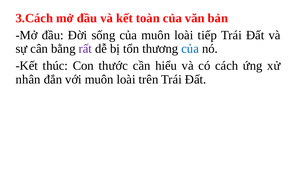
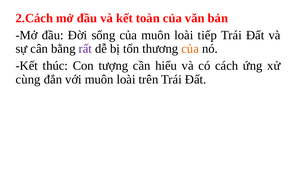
3.Cách: 3.Cách -> 2.Cách (34, 18)
của colour: blue -> orange (190, 49)
thước: thước -> tượng (113, 65)
nhân: nhân -> cùng (28, 79)
